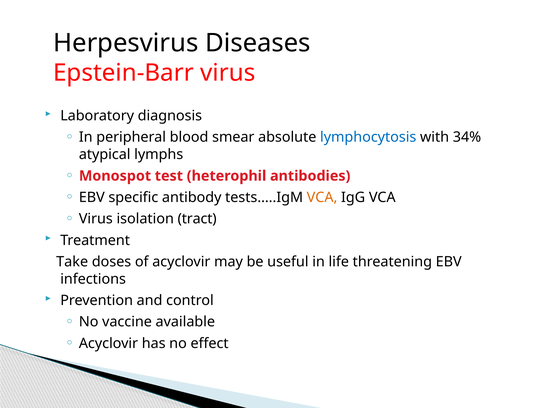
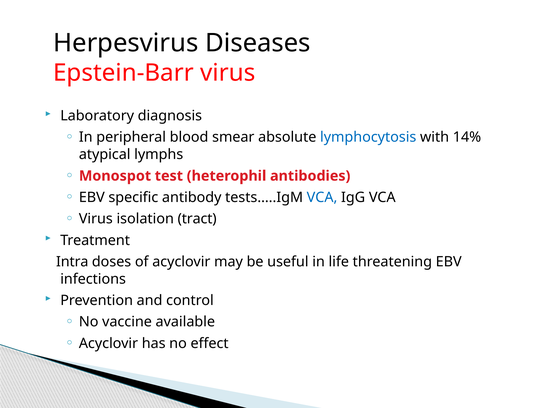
34%: 34% -> 14% (467, 137)
VCA colour: orange -> blue (322, 198)
Take: Take -> Intra (72, 262)
